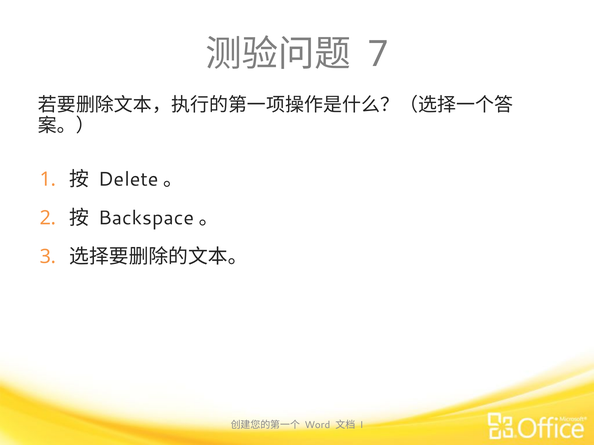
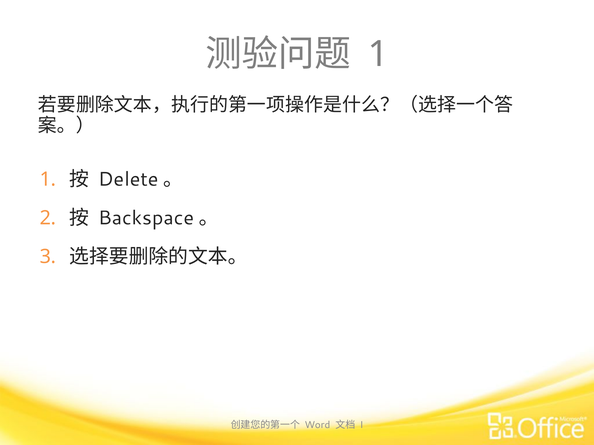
7: 7 -> 1 (378, 54)
